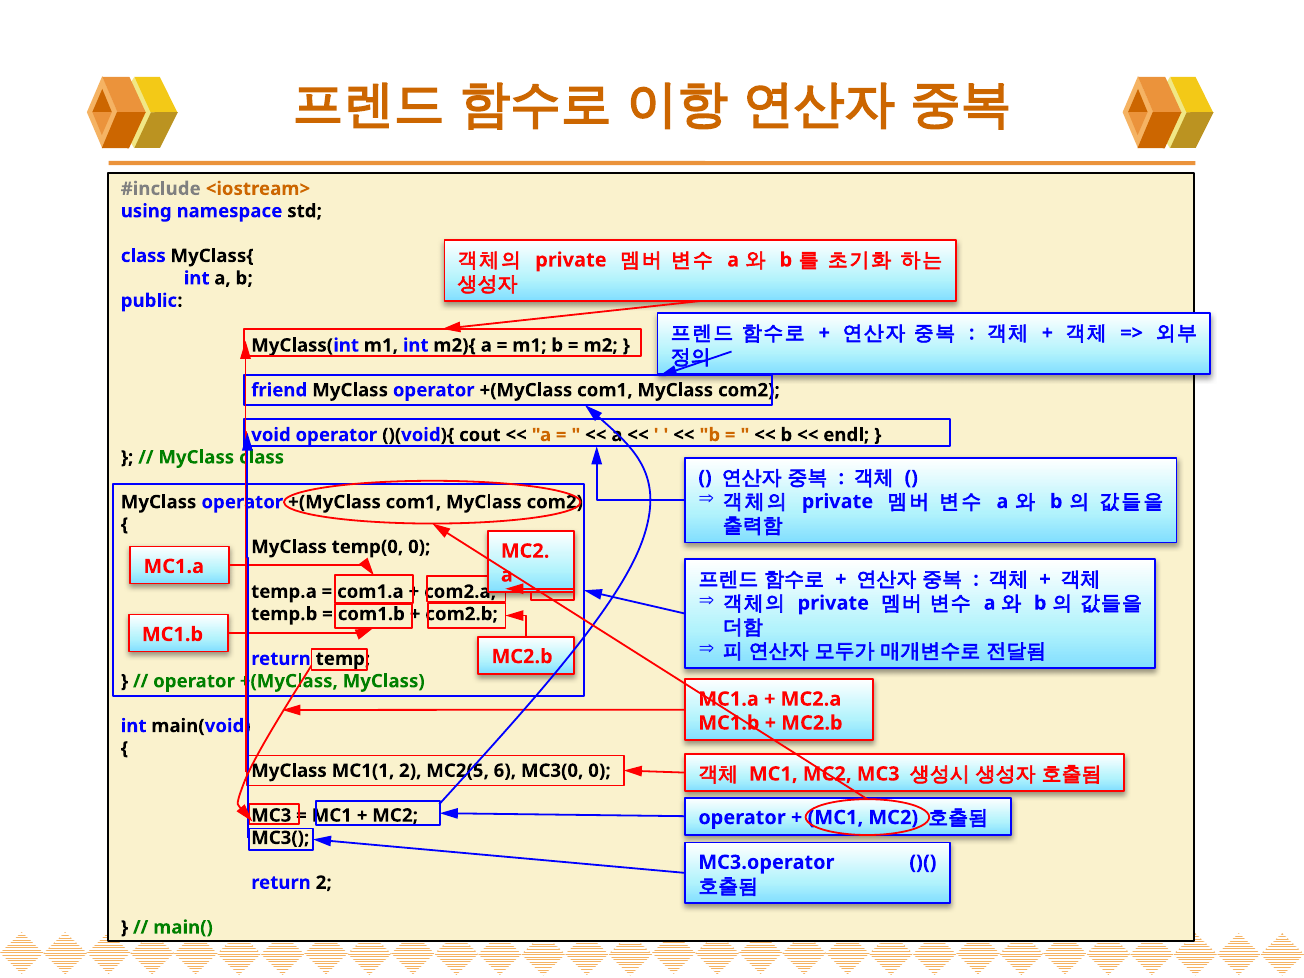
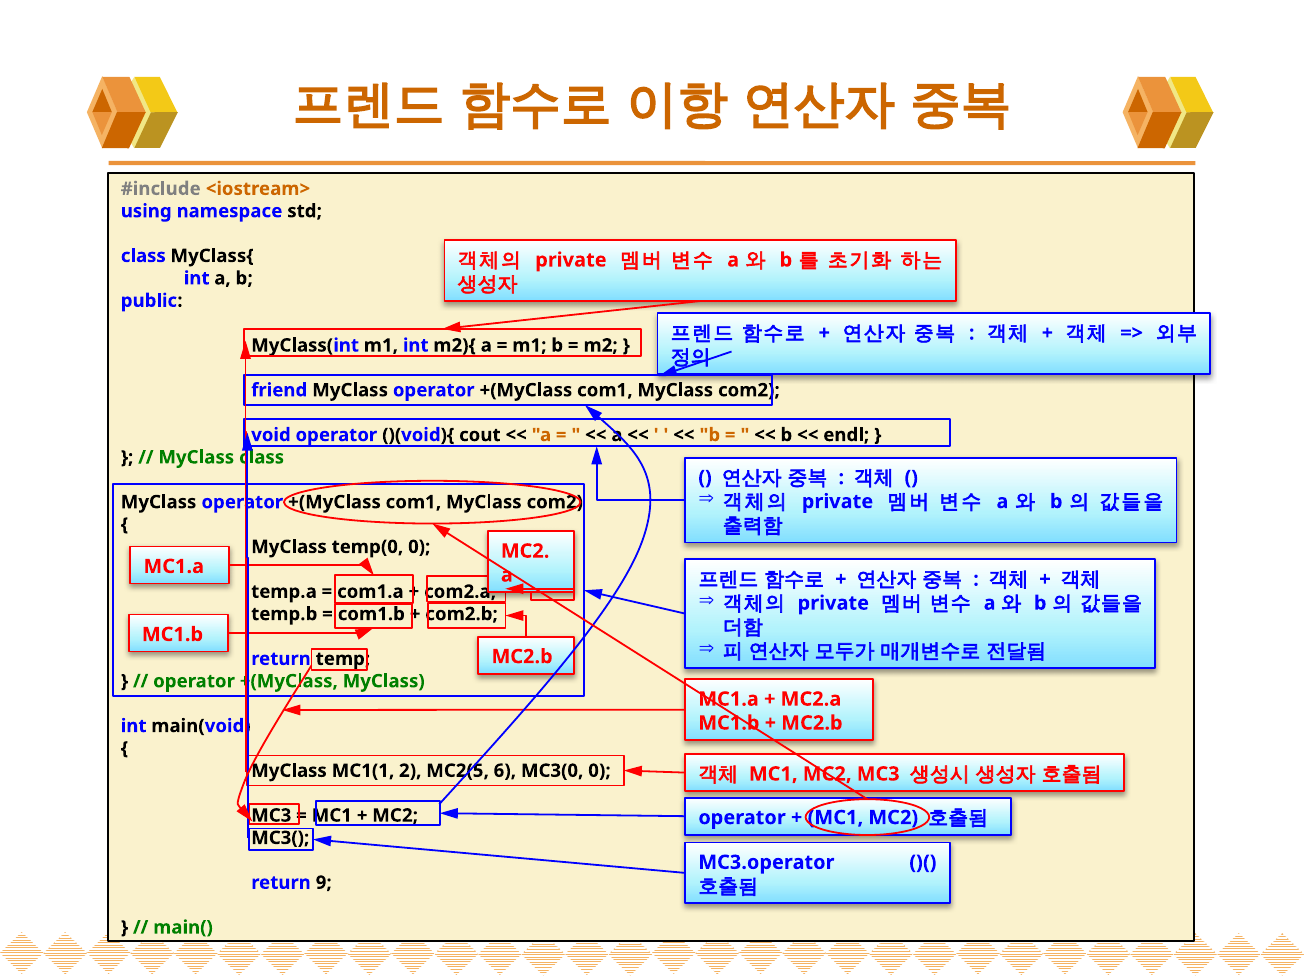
return 2: 2 -> 9 (324, 883)
